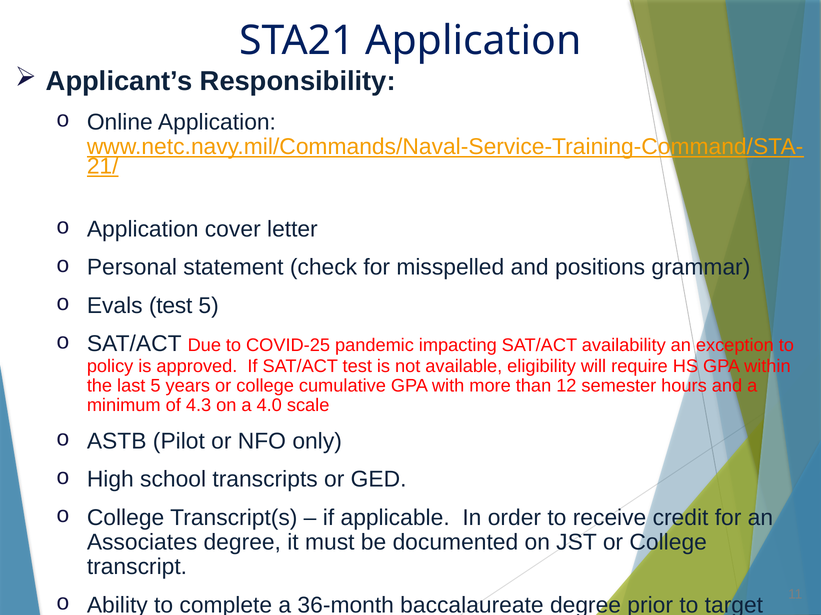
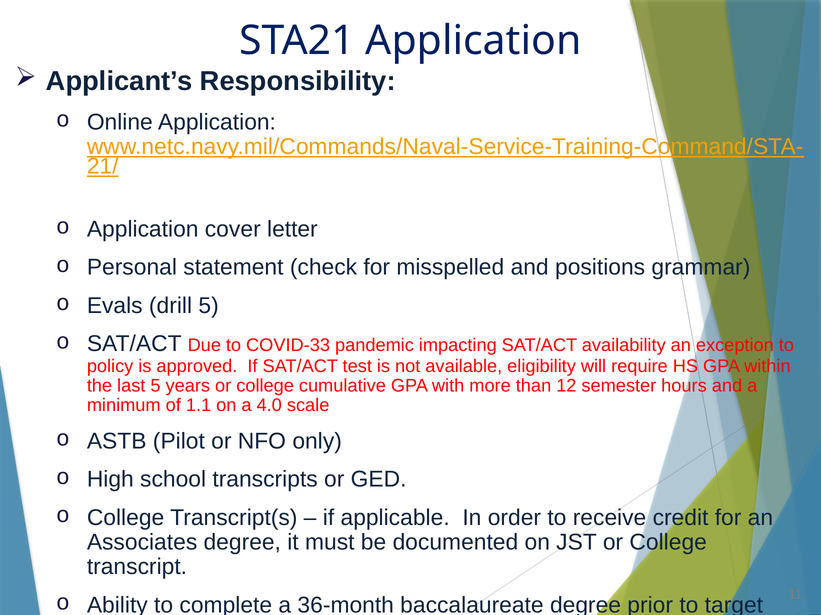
Evals test: test -> drill (171, 306)
COVID-25: COVID-25 -> COVID-33 (288, 346)
4.3: 4.3 -> 1.1 (199, 406)
